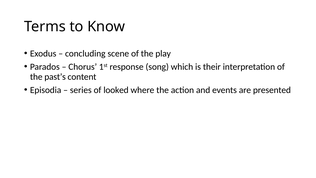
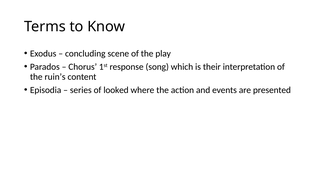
past’s: past’s -> ruin’s (55, 77)
